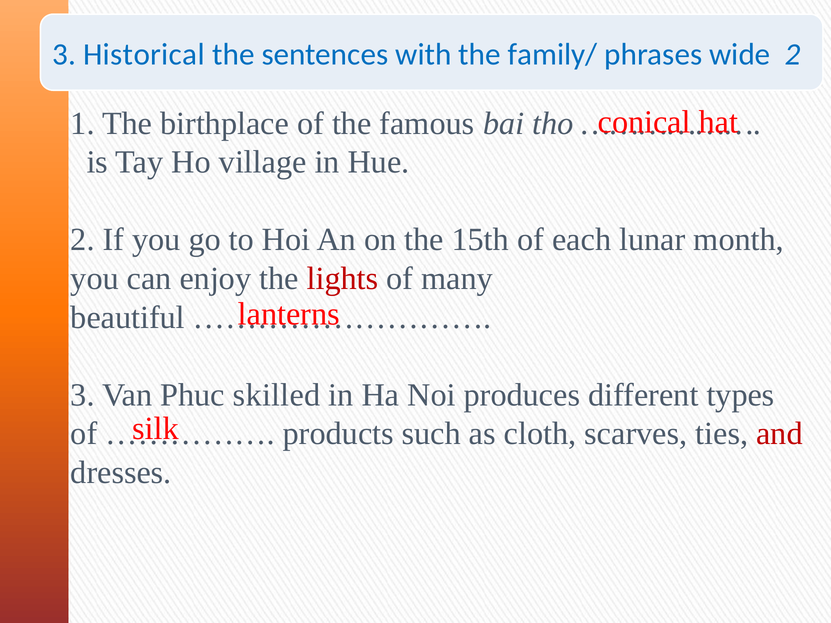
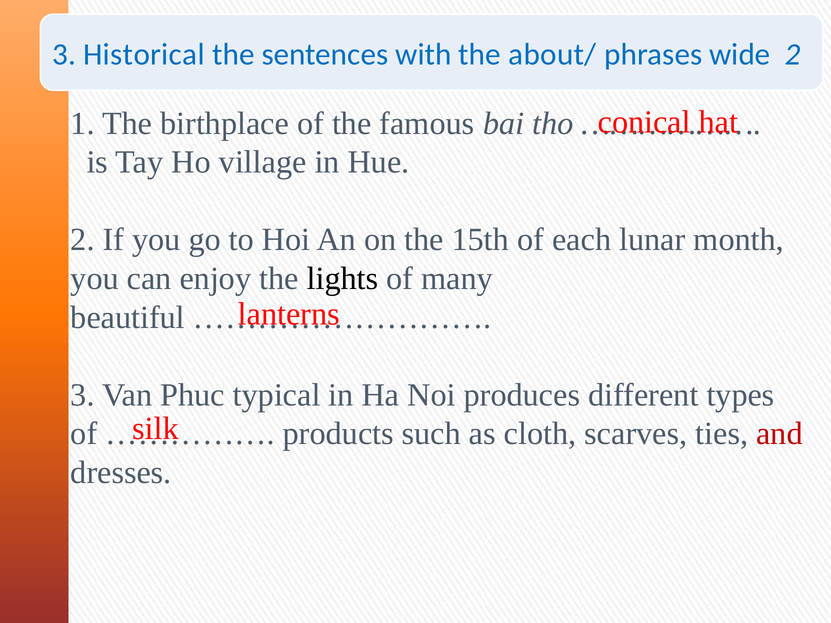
family/: family/ -> about/ (552, 54)
lights colour: red -> black (343, 279)
skilled: skilled -> typical (277, 395)
